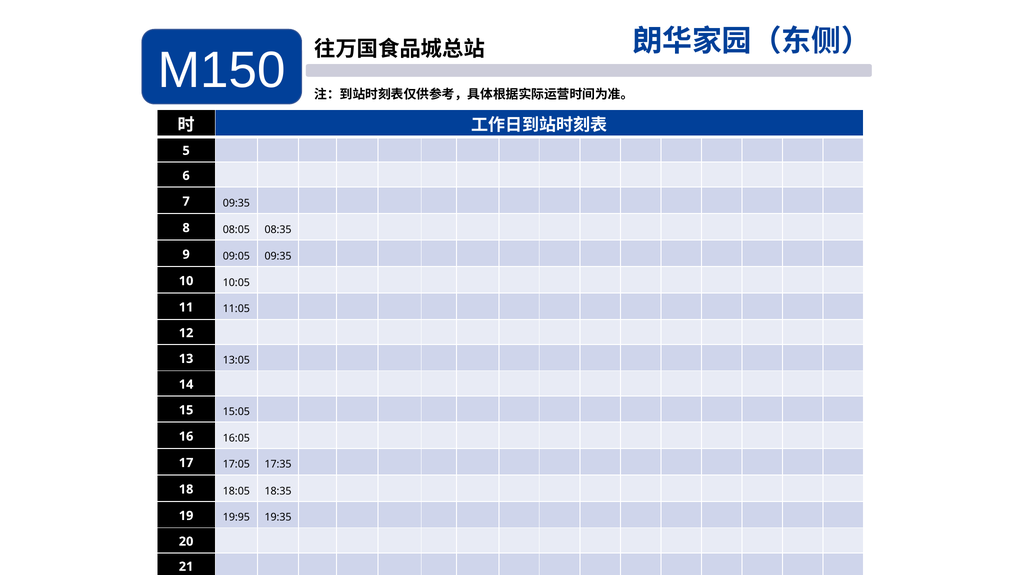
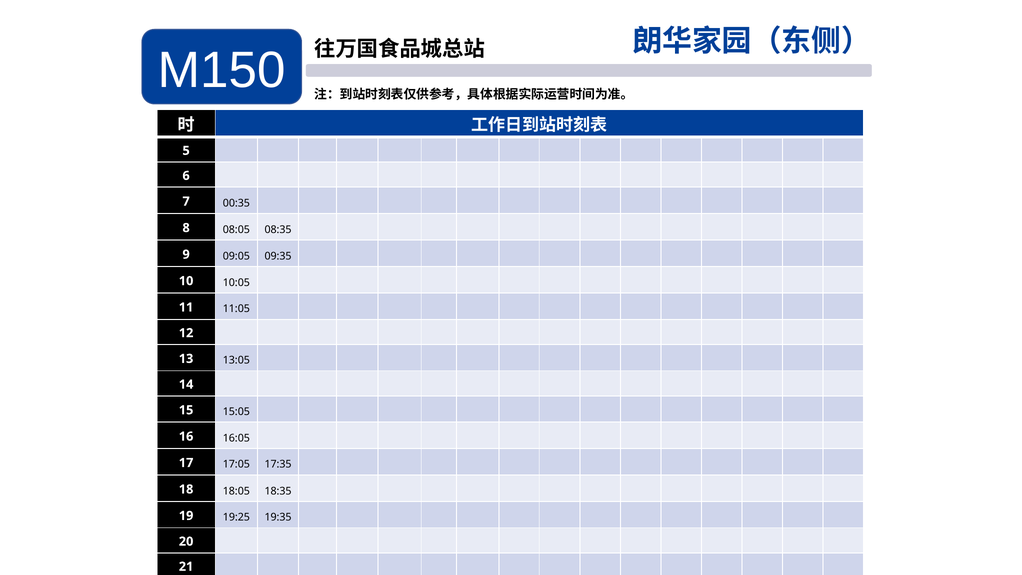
7 09:35: 09:35 -> 00:35 (236, 203)
19:95: 19:95 -> 19:25 (236, 517)
